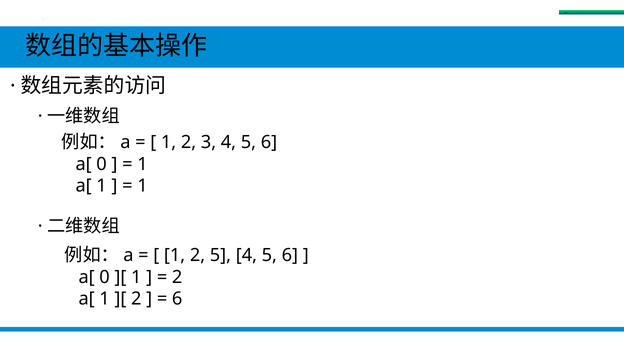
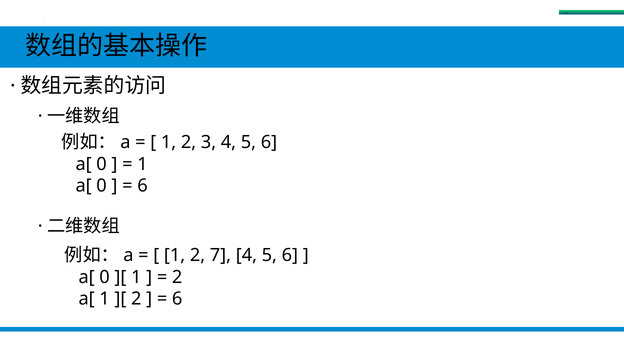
1: 1 -> 0 (102, 186)
1: 1 -> 6 (142, 186)
2 5: 5 -> 7 (220, 255)
